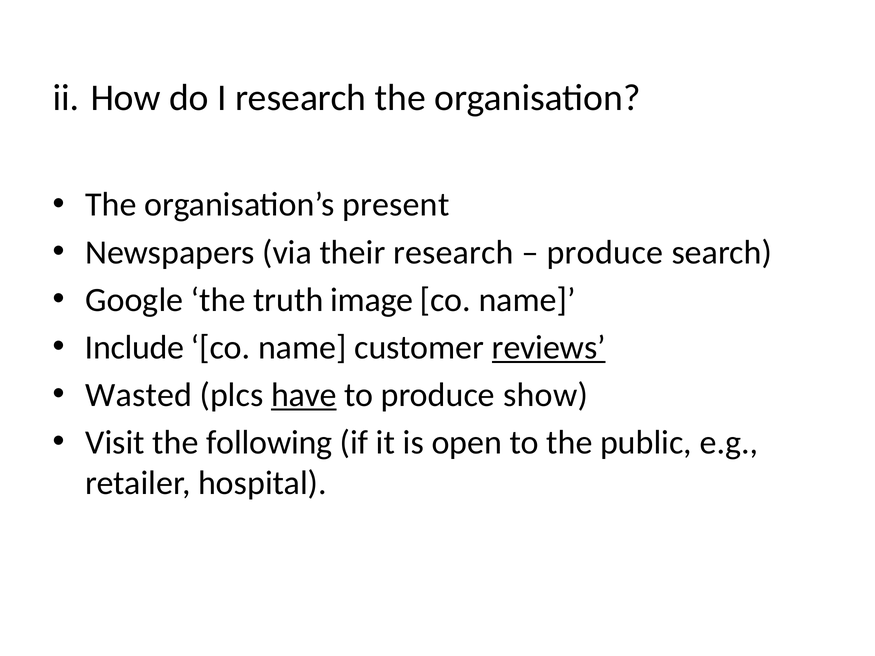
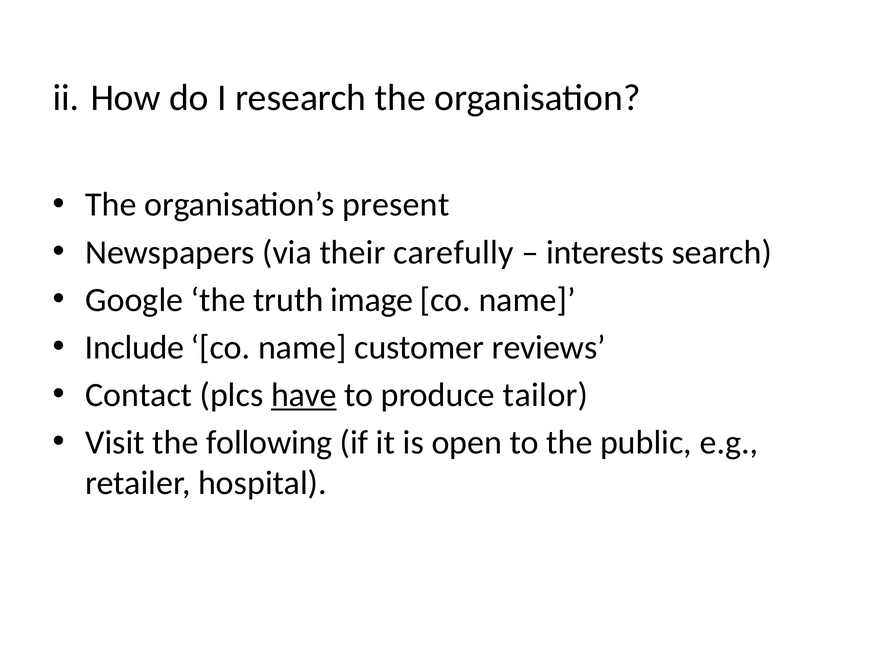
their research: research -> carefully (453, 252)
produce: produce -> interests (605, 252)
reviews underline: present -> none (549, 348)
Wasted: Wasted -> Contact (139, 395)
show: show -> tailor (546, 395)
